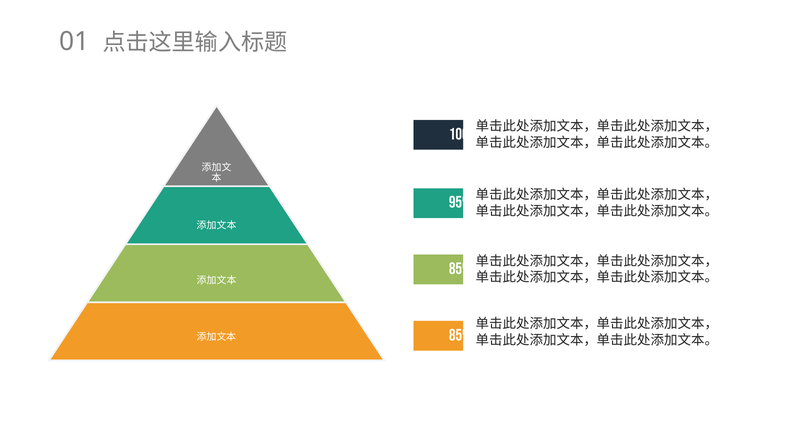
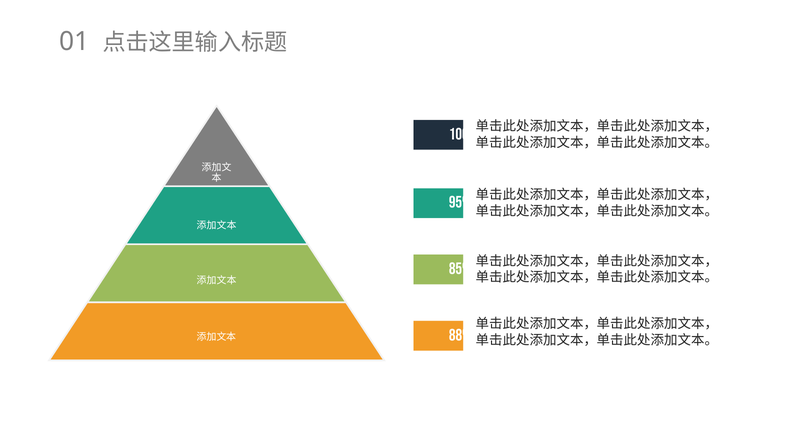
85%: 85% -> 88% (460, 335)
